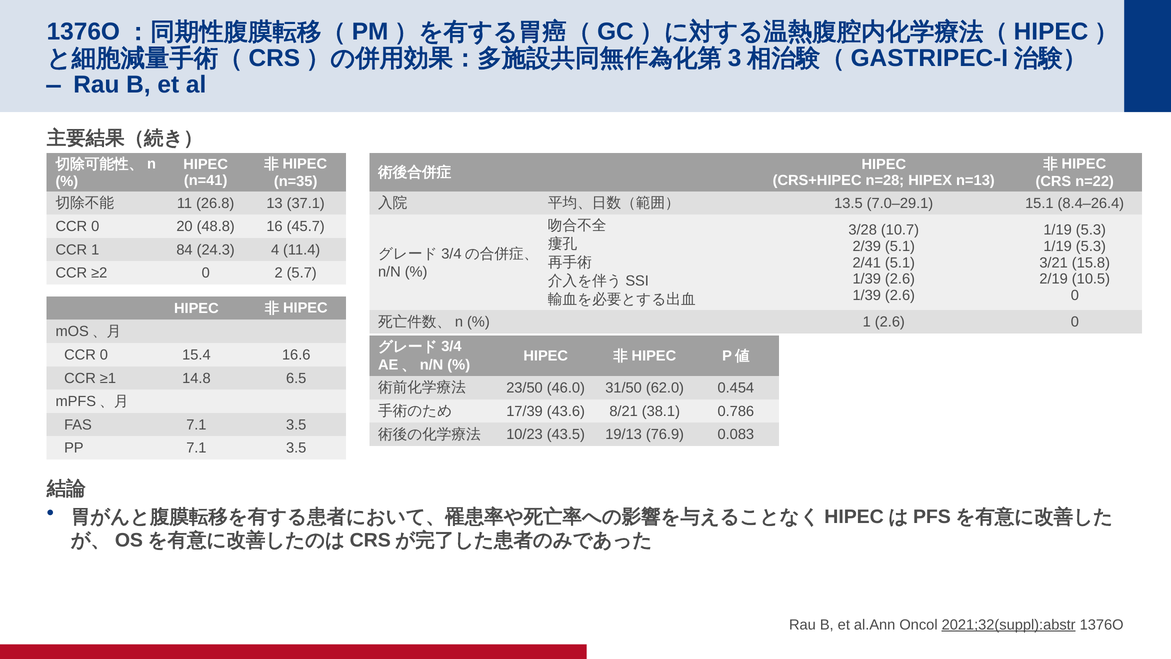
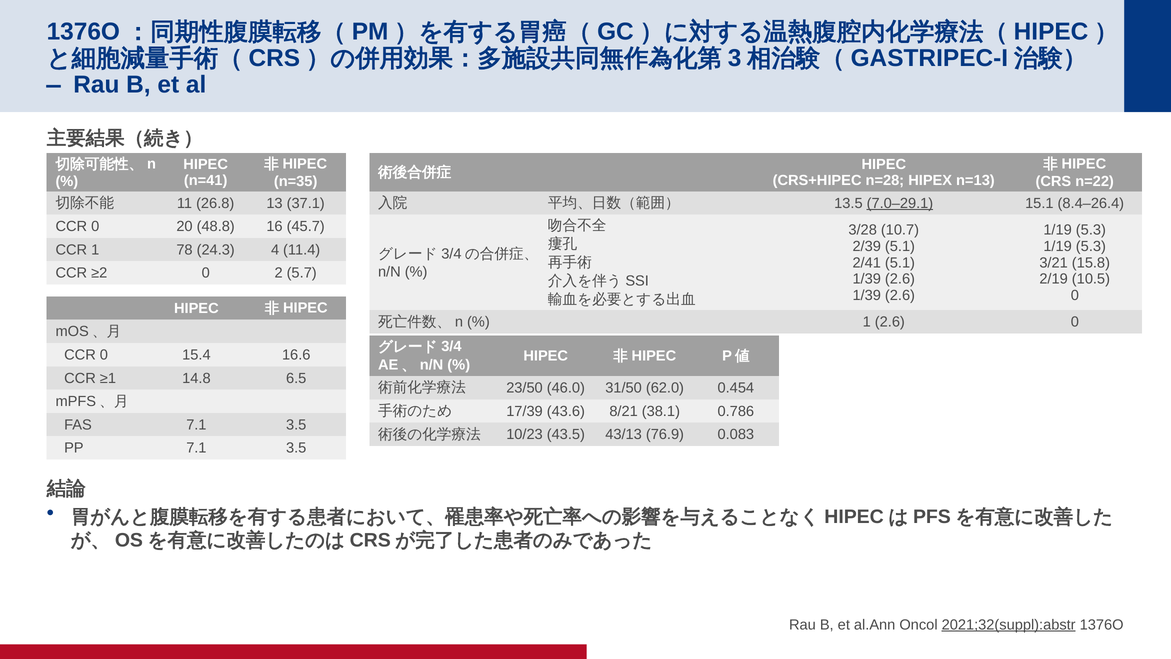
7.0–29.1 underline: none -> present (900, 203)
84: 84 -> 78 (185, 250)
19/13: 19/13 -> 43/13 (624, 434)
